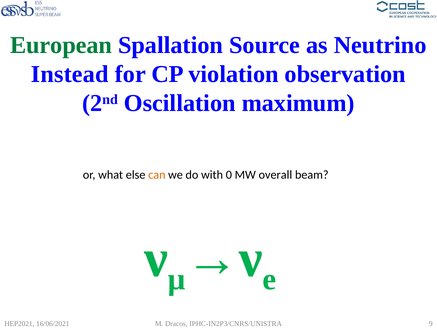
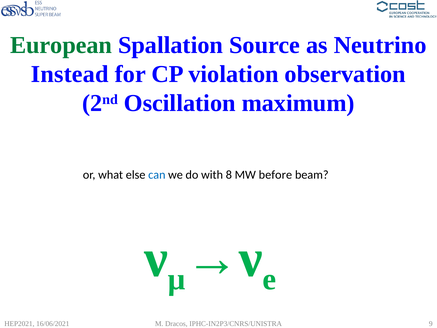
can colour: orange -> blue (157, 175)
0: 0 -> 8 (229, 175)
overall: overall -> before (275, 175)
